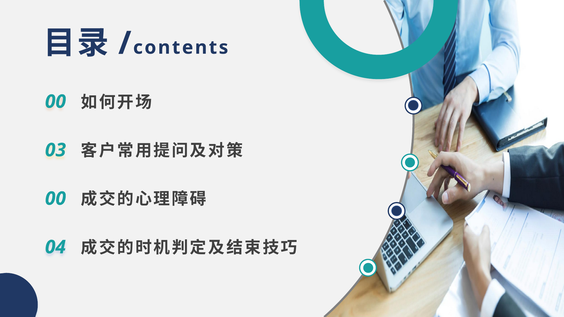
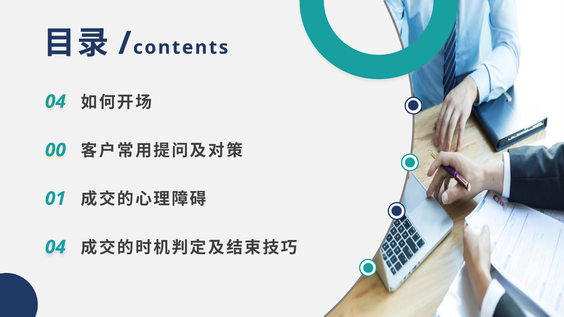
0: 0 -> 4 (61, 102)
3: 3 -> 0 (61, 150)
0: 0 -> 1 (61, 199)
